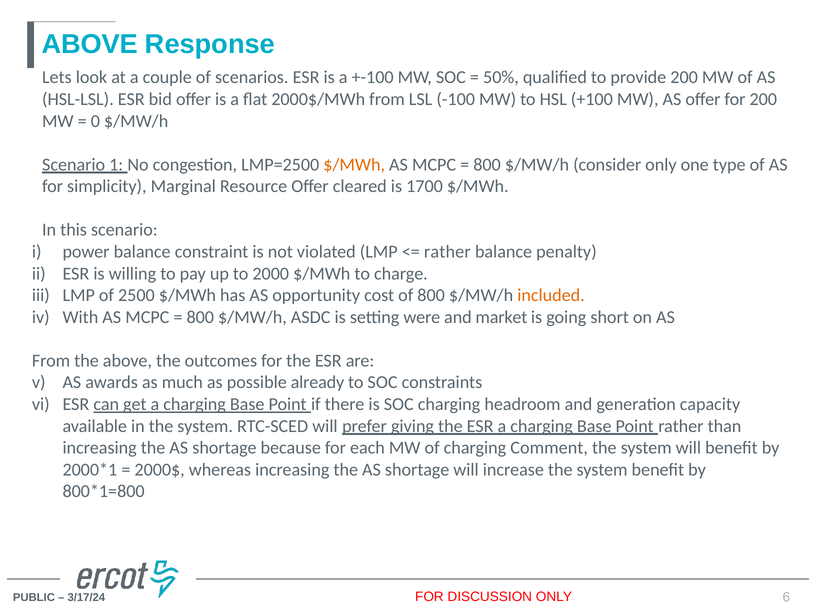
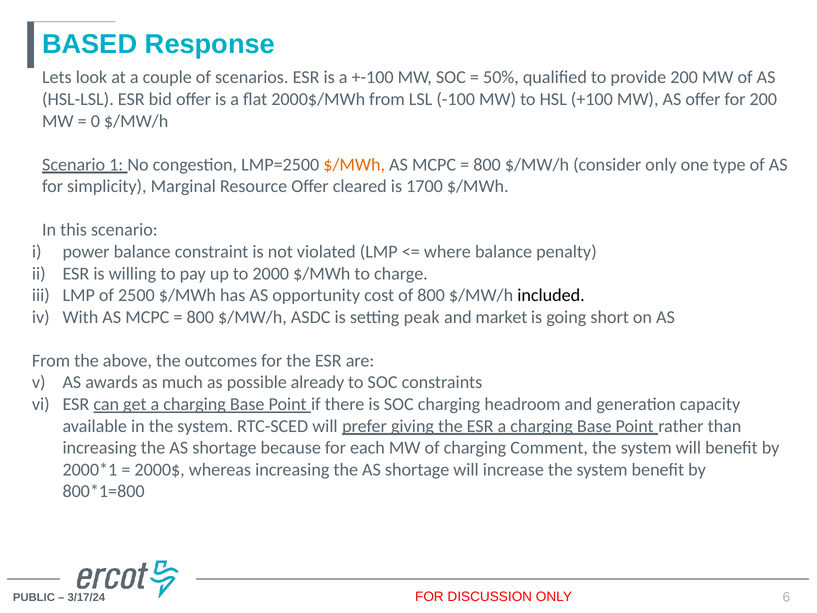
ABOVE: ABOVE -> BASED (90, 44)
rather: rather -> where (447, 252)
included colour: orange -> black (551, 295)
were: were -> peak (422, 317)
